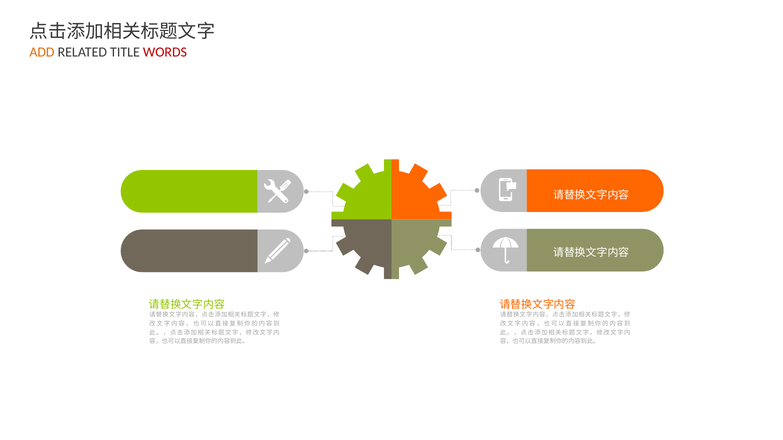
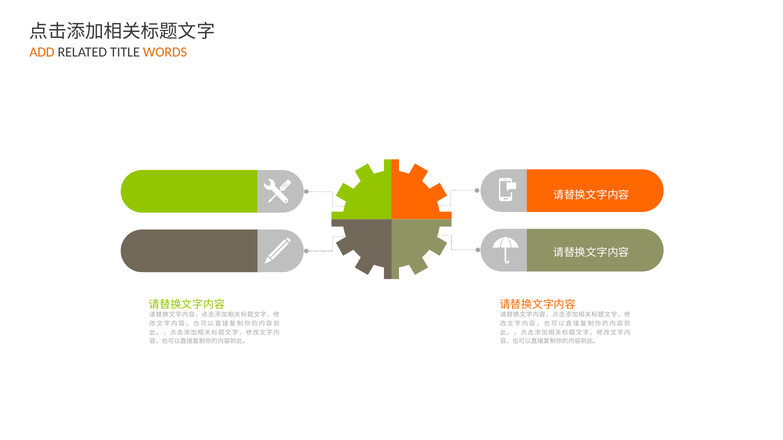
WORDS colour: red -> orange (165, 52)
